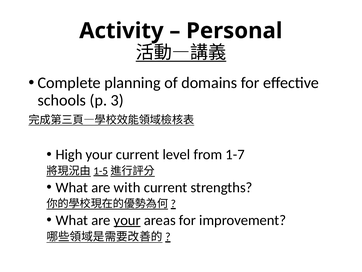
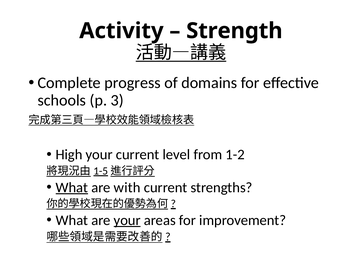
Personal: Personal -> Strength (234, 31)
planning: planning -> progress (133, 83)
1-7: 1-7 -> 1-2 (235, 154)
What underline: none -> present (72, 187)
